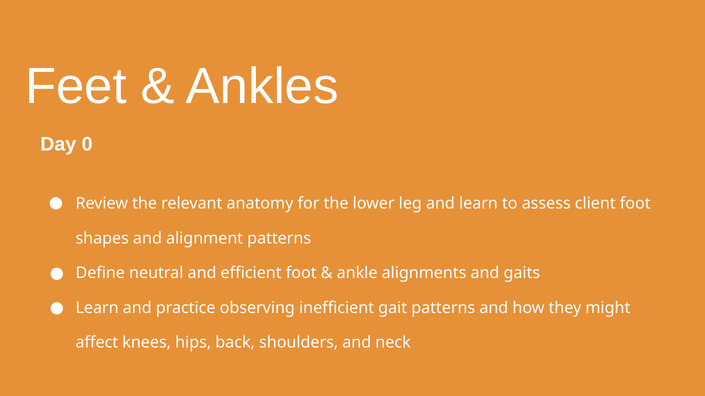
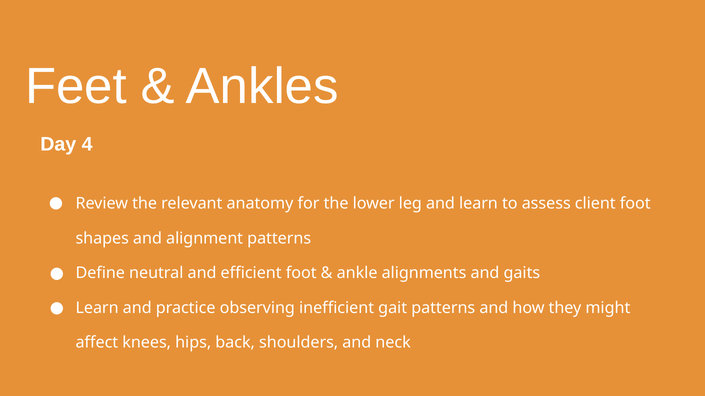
0: 0 -> 4 (87, 145)
